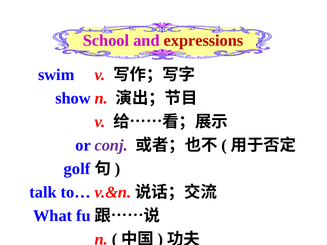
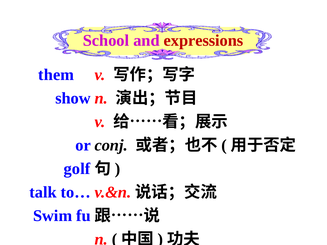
swim: swim -> them (56, 75)
conj colour: purple -> black (111, 145)
What: What -> Swim (53, 216)
